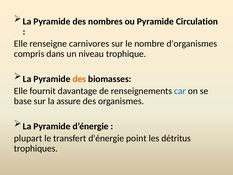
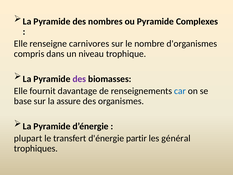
Circulation: Circulation -> Complexes (197, 21)
des colour: orange -> purple (79, 79)
point: point -> partir (136, 138)
détritus: détritus -> général (176, 138)
